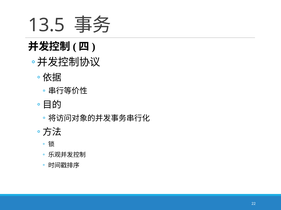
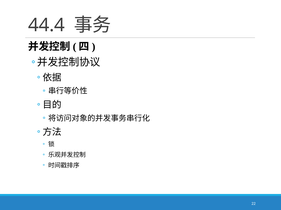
13.5: 13.5 -> 44.4 (46, 25)
